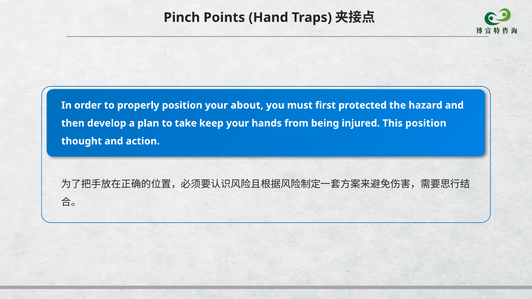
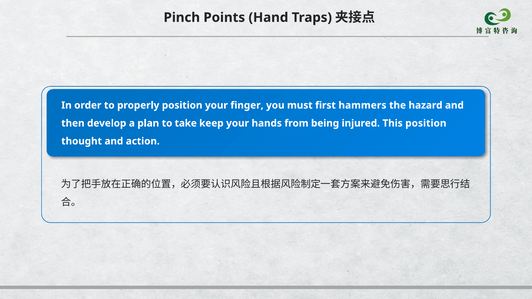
about: about -> finger (247, 105)
protected: protected -> hammers (362, 105)
